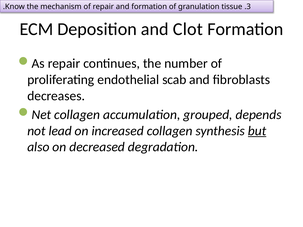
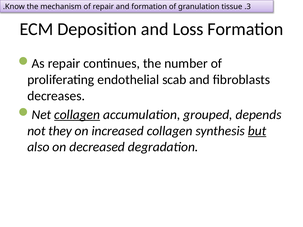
Clot: Clot -> Loss (188, 29)
collagen underline: none -> present (77, 115)
lead: lead -> they (60, 131)
